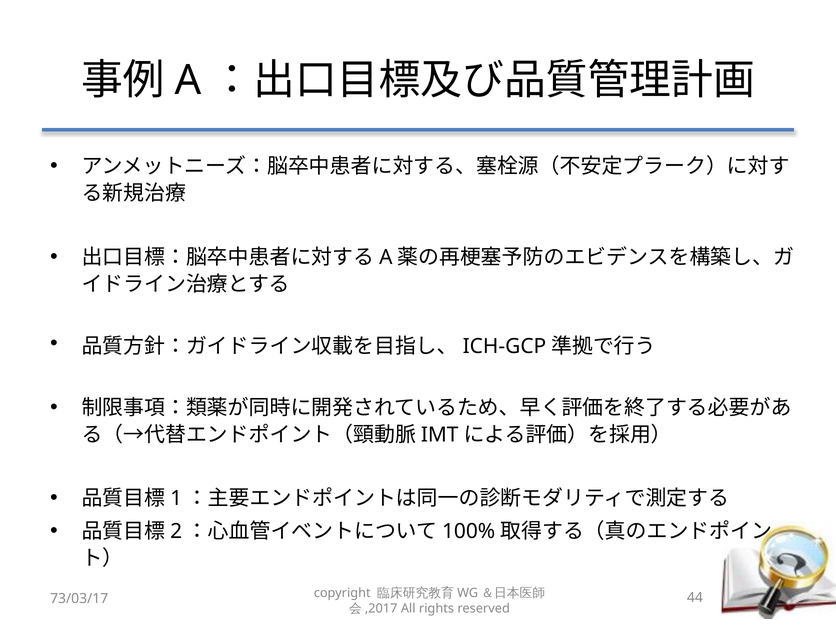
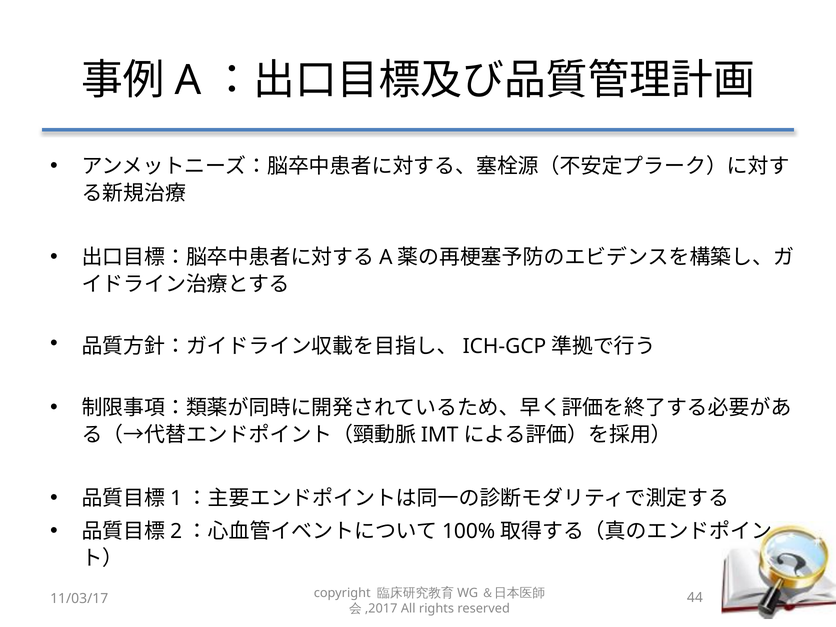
73/03/17: 73/03/17 -> 11/03/17 (79, 599)
